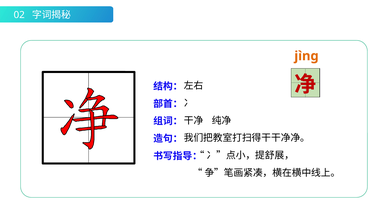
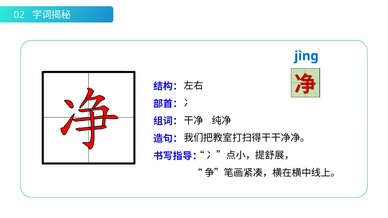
jìnɡ colour: orange -> blue (306, 56)
